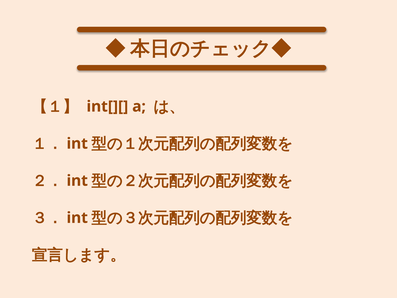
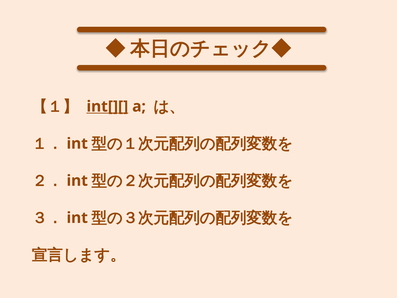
int[][ underline: none -> present (107, 106)
